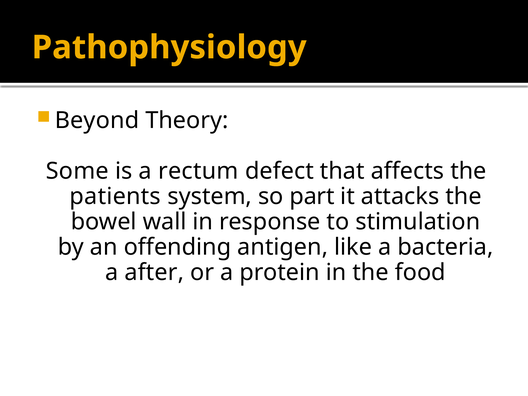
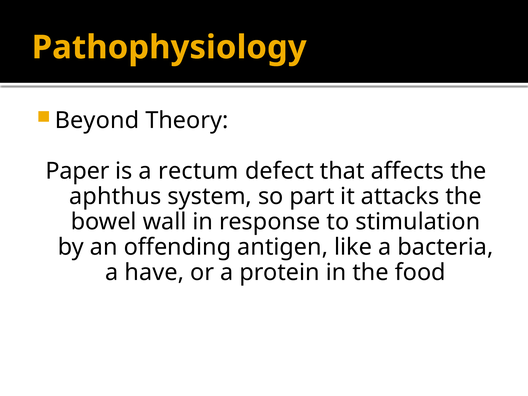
Some: Some -> Paper (78, 171)
patients: patients -> aphthus (115, 196)
after: after -> have (154, 272)
